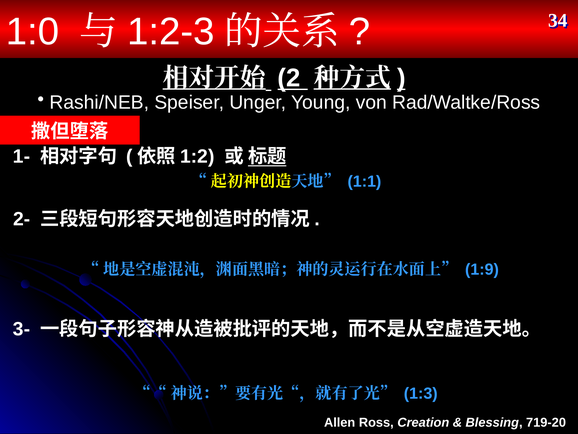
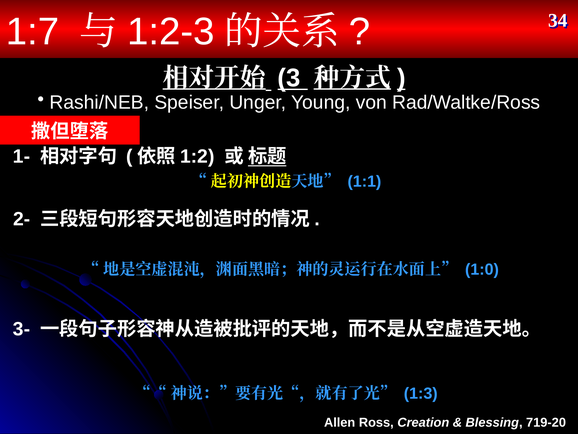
1:0: 1:0 -> 1:7 (33, 32)
2: 2 -> 3 (289, 78)
1:9: 1:9 -> 1:0 (482, 269)
